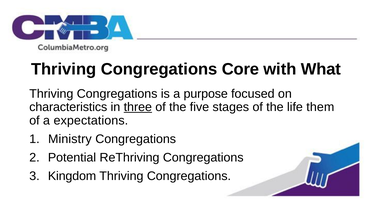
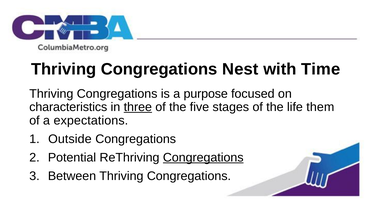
Core: Core -> Nest (240, 69)
What: What -> Time (321, 69)
Ministry: Ministry -> Outside (70, 139)
Congregations underline: none -> present (203, 158)
Kingdom: Kingdom -> Between (72, 176)
